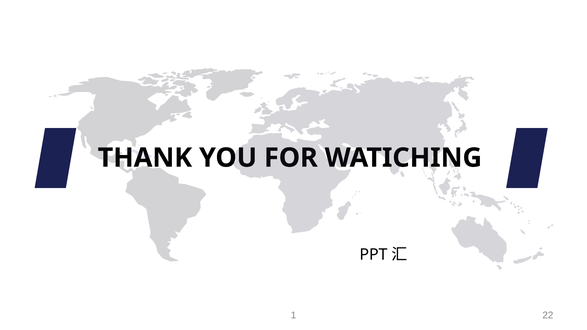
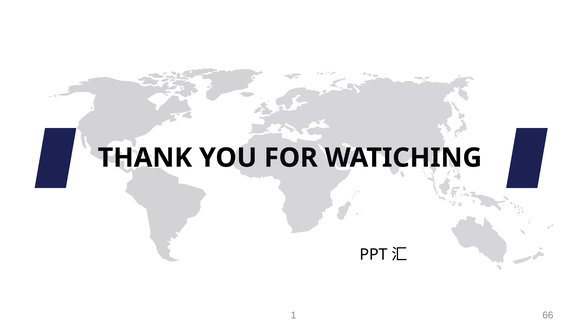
22: 22 -> 66 (548, 316)
